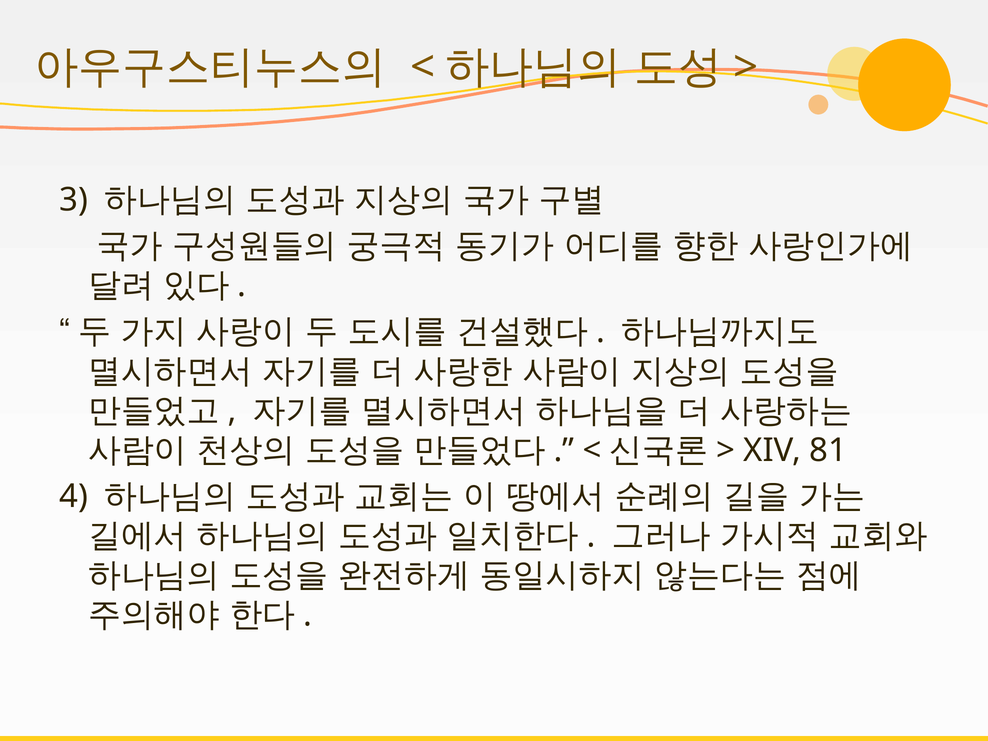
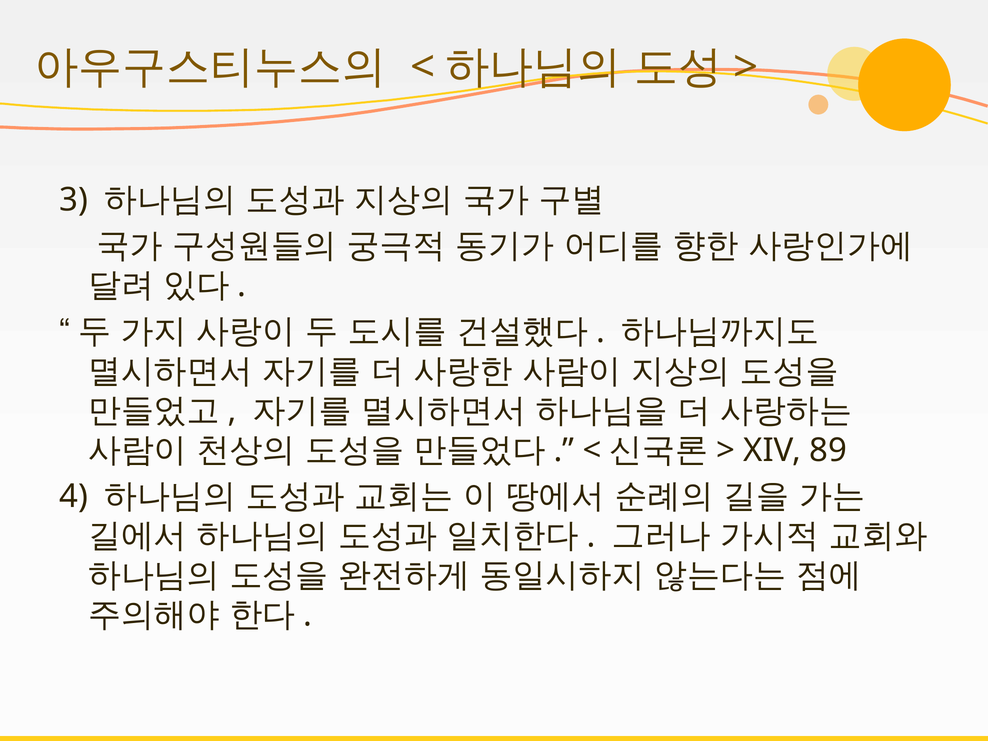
81: 81 -> 89 (828, 450)
